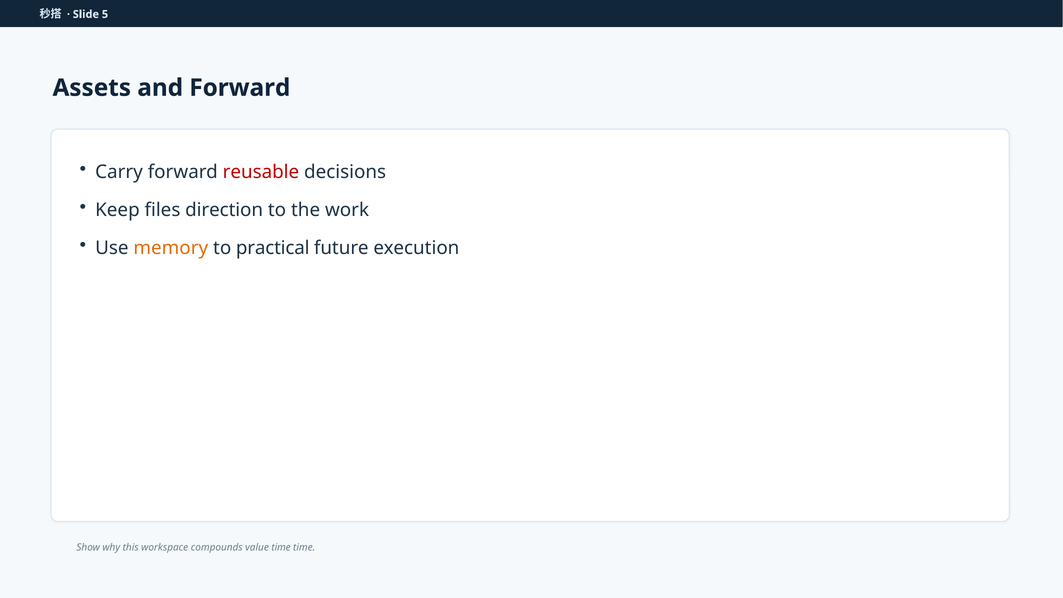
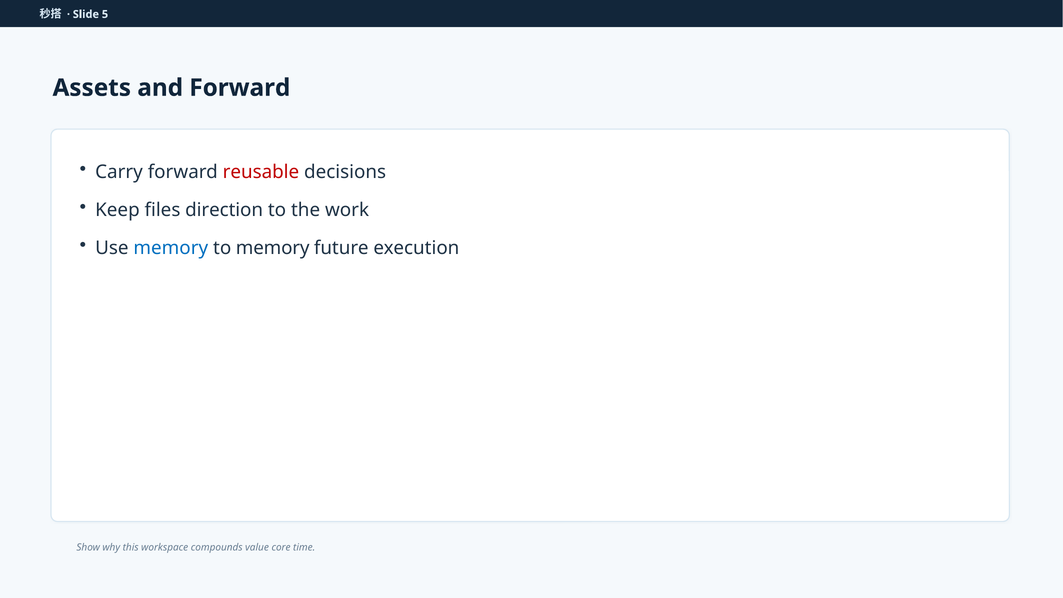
memory colour: orange -> blue (171, 248)
to practical: practical -> memory (273, 248)
value time: time -> core (281, 548)
